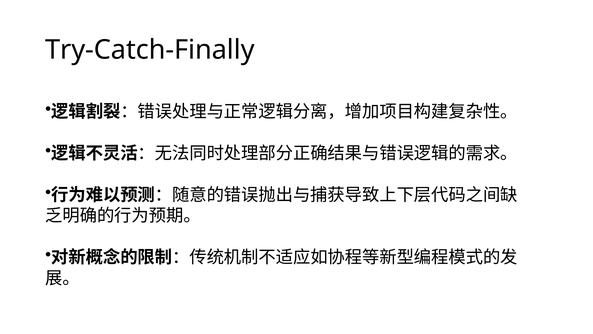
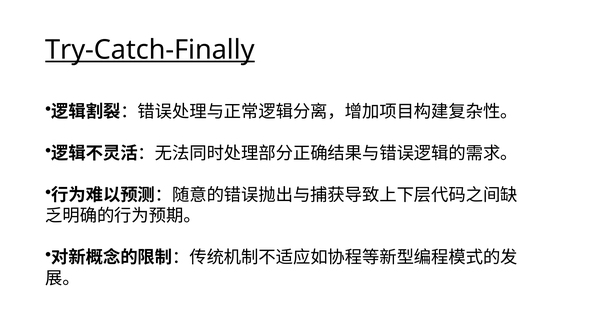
Try-Catch-Finally underline: none -> present (150, 50)
